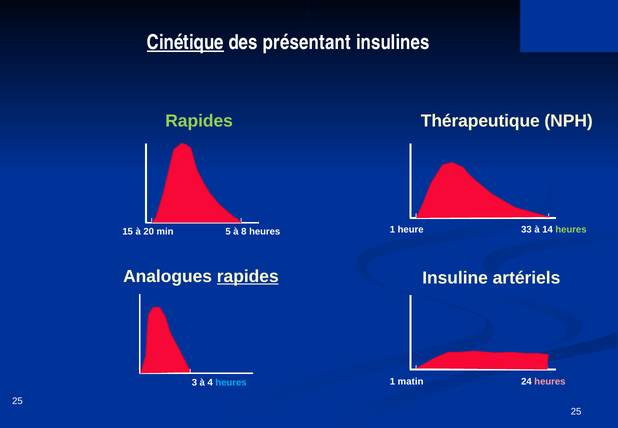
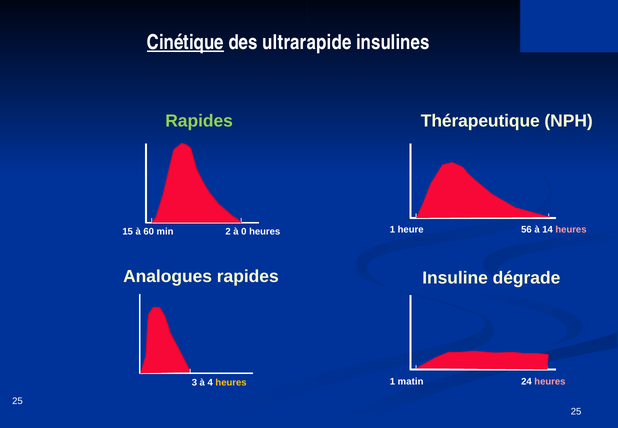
présentant: présentant -> ultrarapide (307, 42)
33: 33 -> 56 (526, 230)
heures colour: light green -> pink (571, 230)
20: 20 -> 60 (149, 231)
5: 5 -> 2 (228, 231)
8: 8 -> 0 (244, 231)
rapides underline: present -> none (248, 276)
artériels: artériels -> dégrade (527, 278)
heures colour: light blue -> yellow (231, 383)
